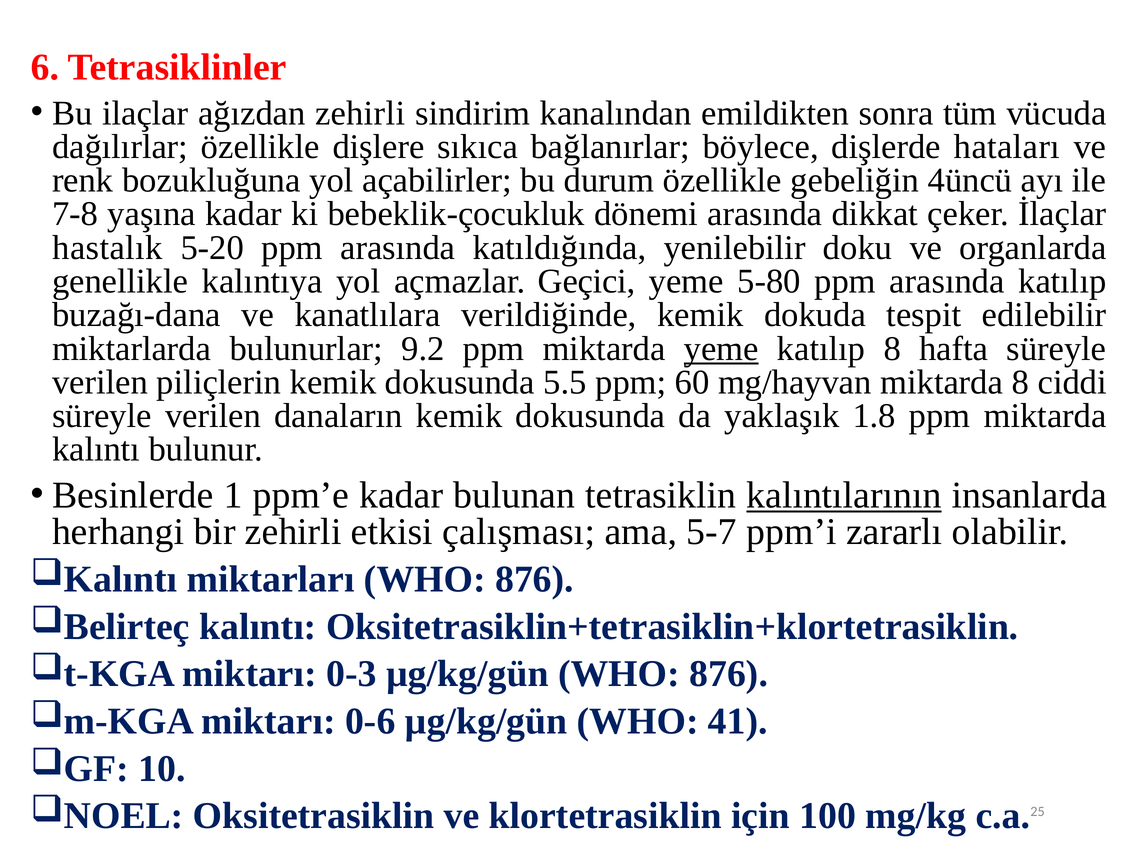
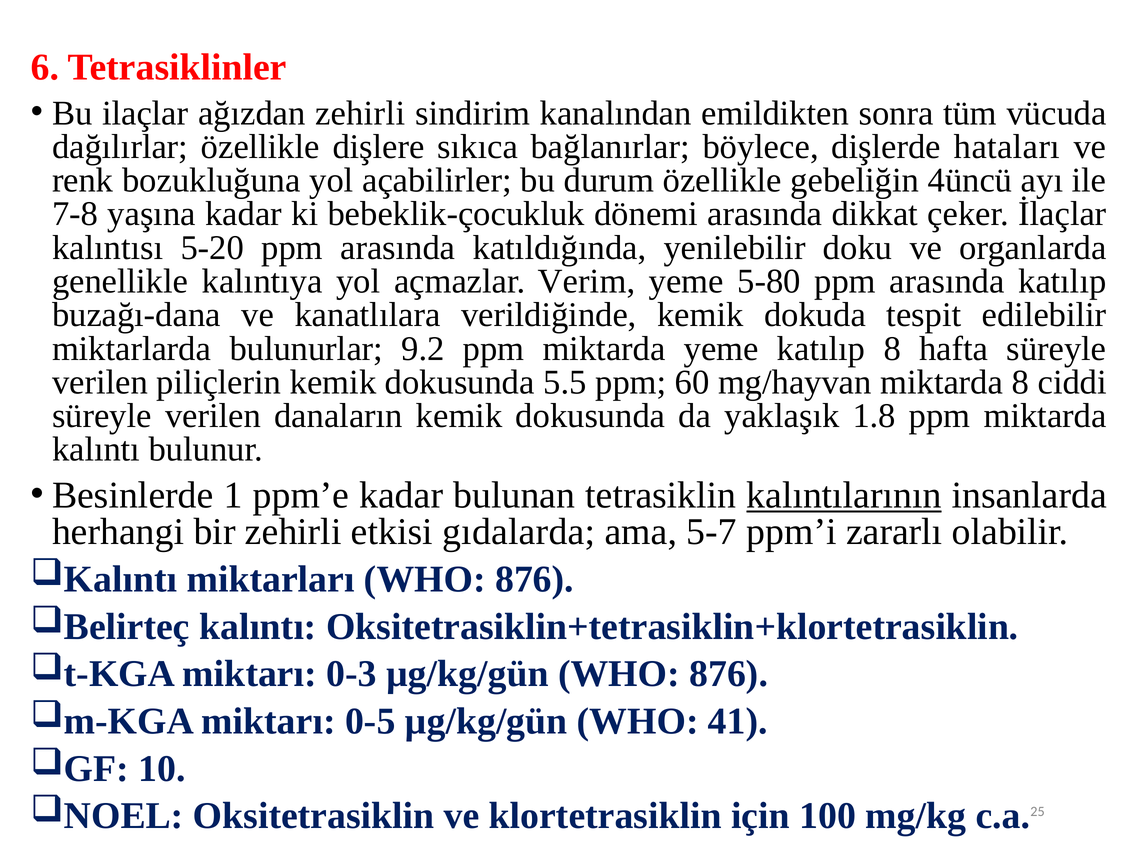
hastalık: hastalık -> kalıntısı (108, 248)
Geçici: Geçici -> Verim (587, 281)
yeme underline: present -> none (721, 349)
çalışması: çalışması -> gıdalarda (519, 532)
0-6: 0-6 -> 0-5 (370, 722)
